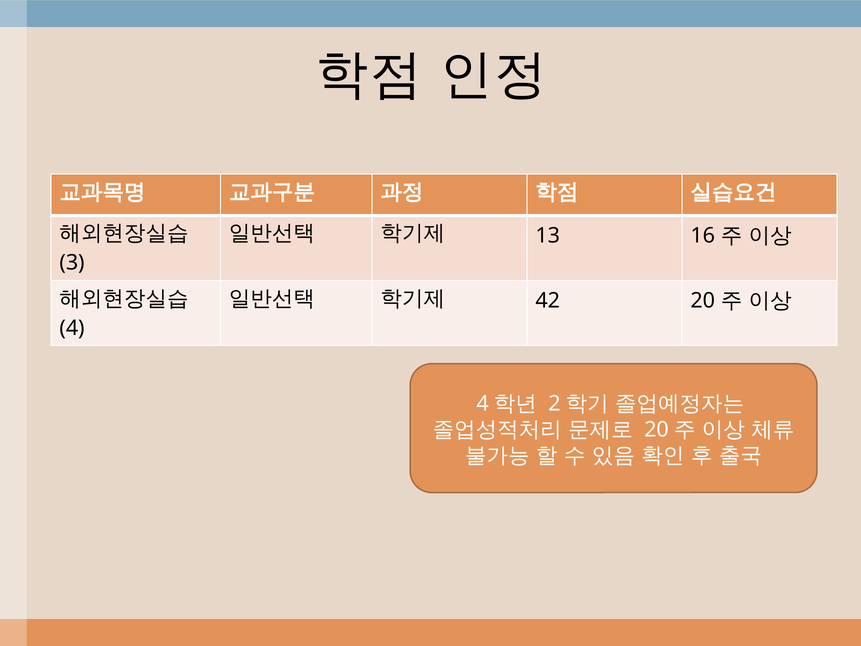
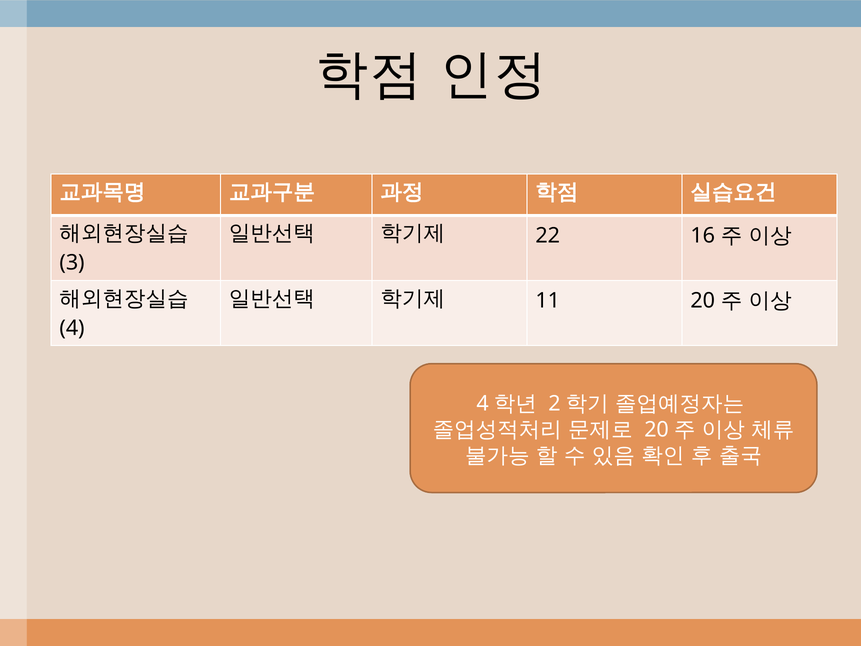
13: 13 -> 22 (548, 236)
42: 42 -> 11 (548, 301)
